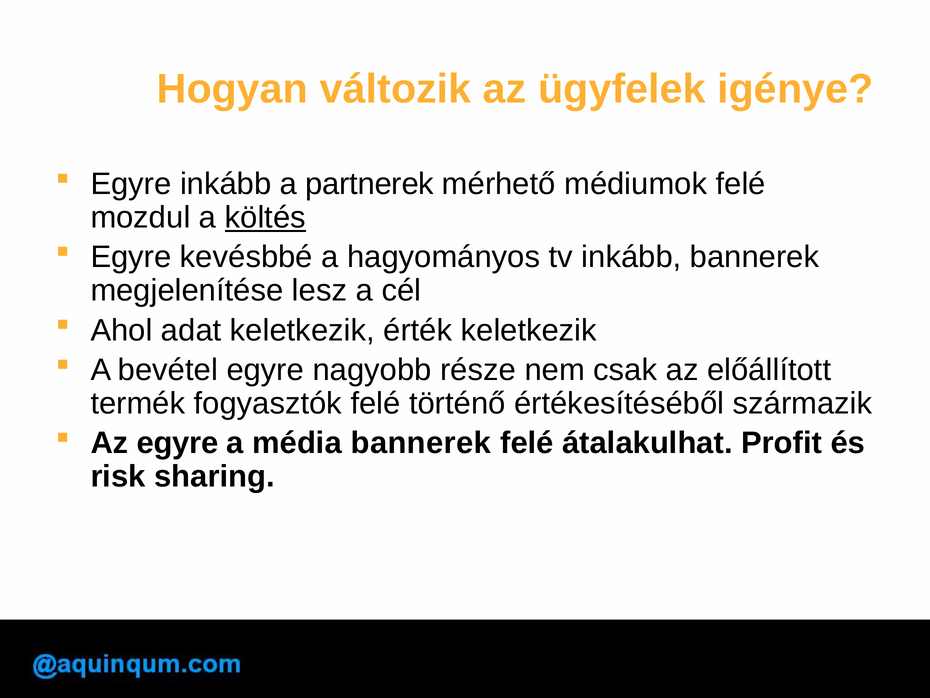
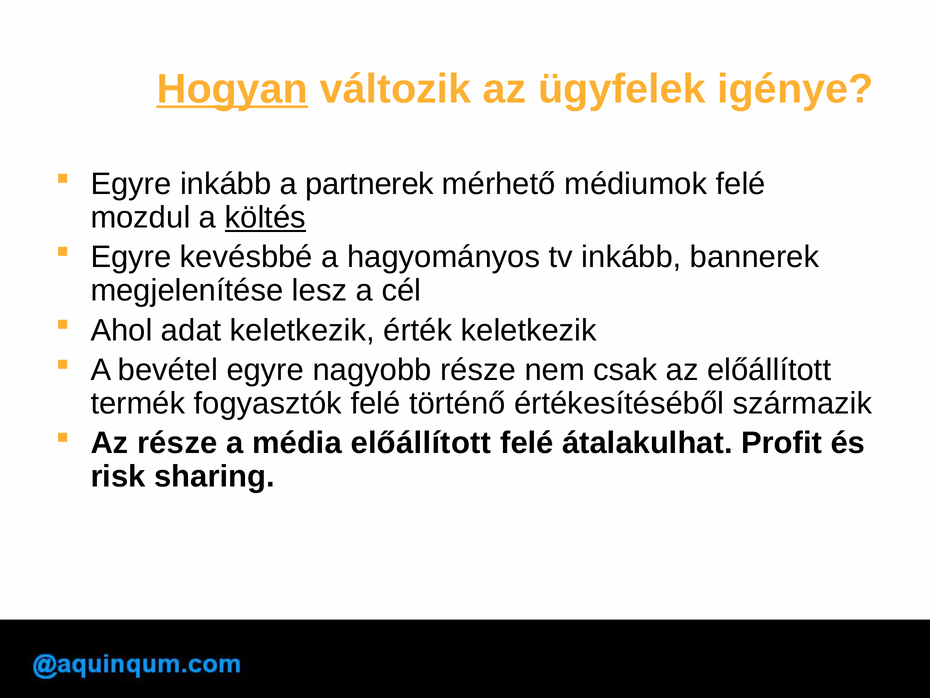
Hogyan underline: none -> present (232, 89)
Az egyre: egyre -> része (177, 443)
média bannerek: bannerek -> előállított (421, 443)
